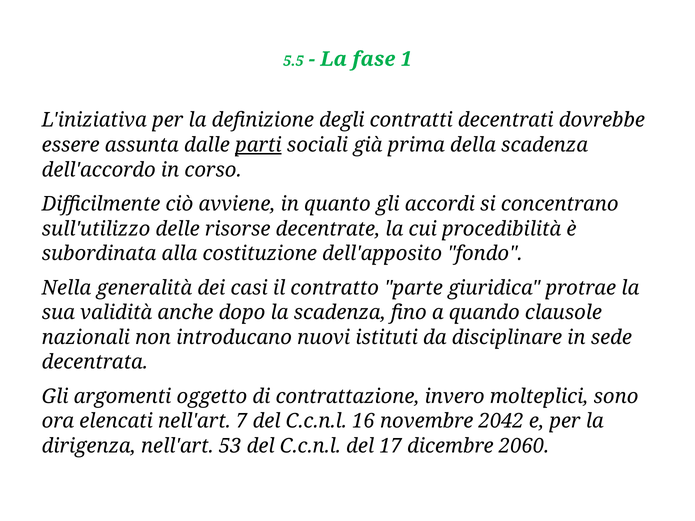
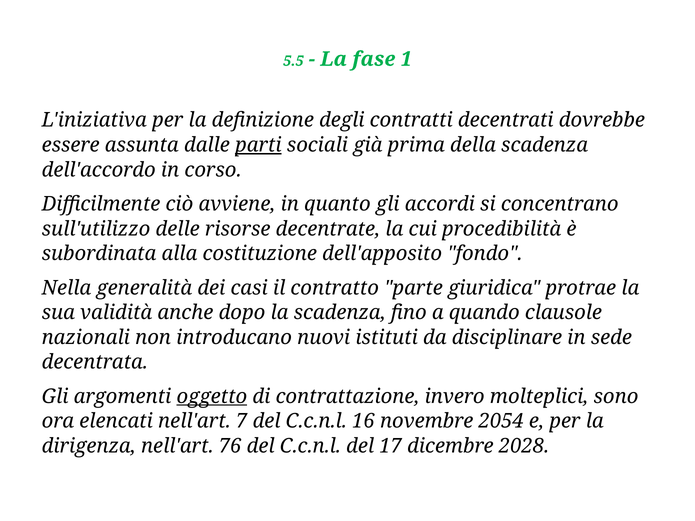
oggetto underline: none -> present (212, 397)
2042: 2042 -> 2054 (501, 421)
53: 53 -> 76 (230, 446)
2060: 2060 -> 2028 (524, 446)
